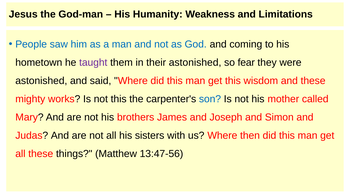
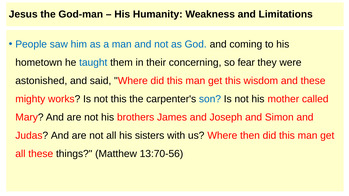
taught colour: purple -> blue (93, 63)
their astonished: astonished -> concerning (195, 63)
13:47-56: 13:47-56 -> 13:70-56 (161, 154)
